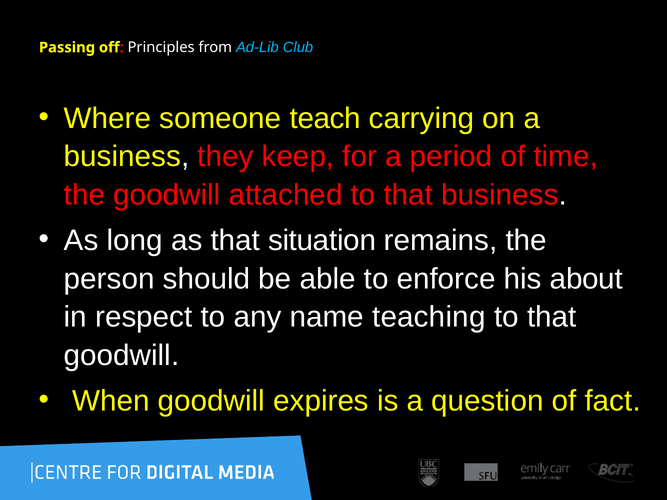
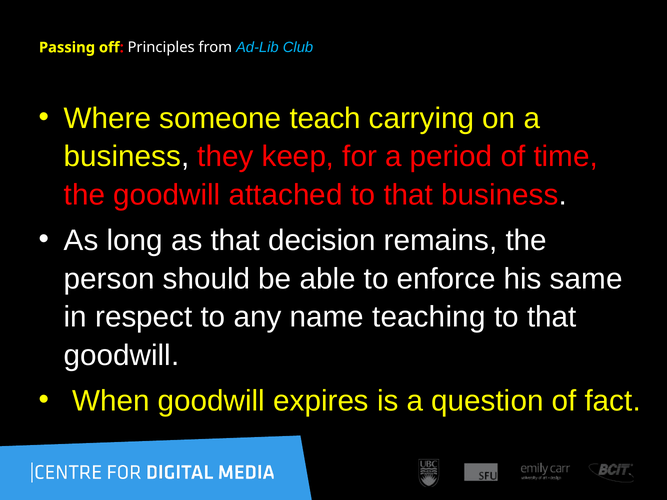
situation: situation -> decision (322, 240)
about: about -> same (586, 279)
